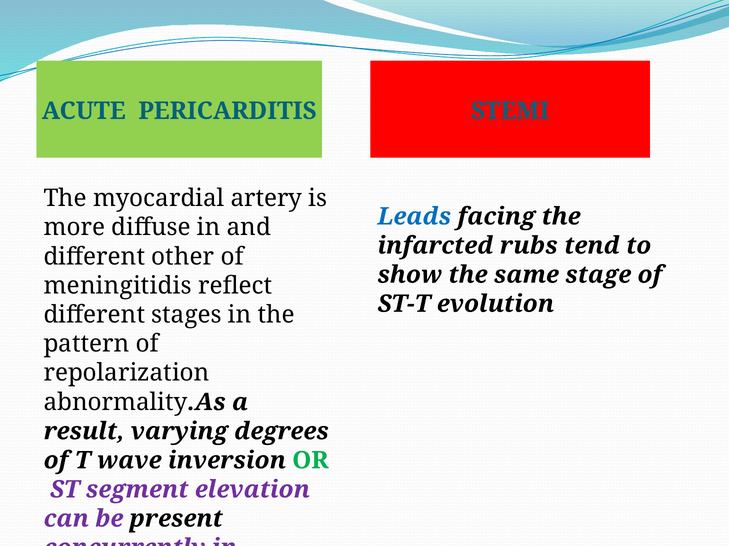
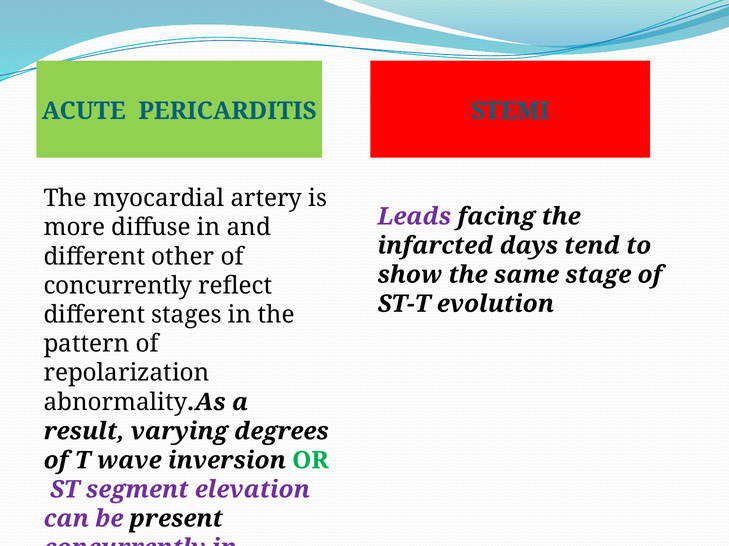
Leads colour: blue -> purple (414, 217)
rubs: rubs -> days (529, 246)
meningitidis: meningitidis -> concurrently (118, 286)
